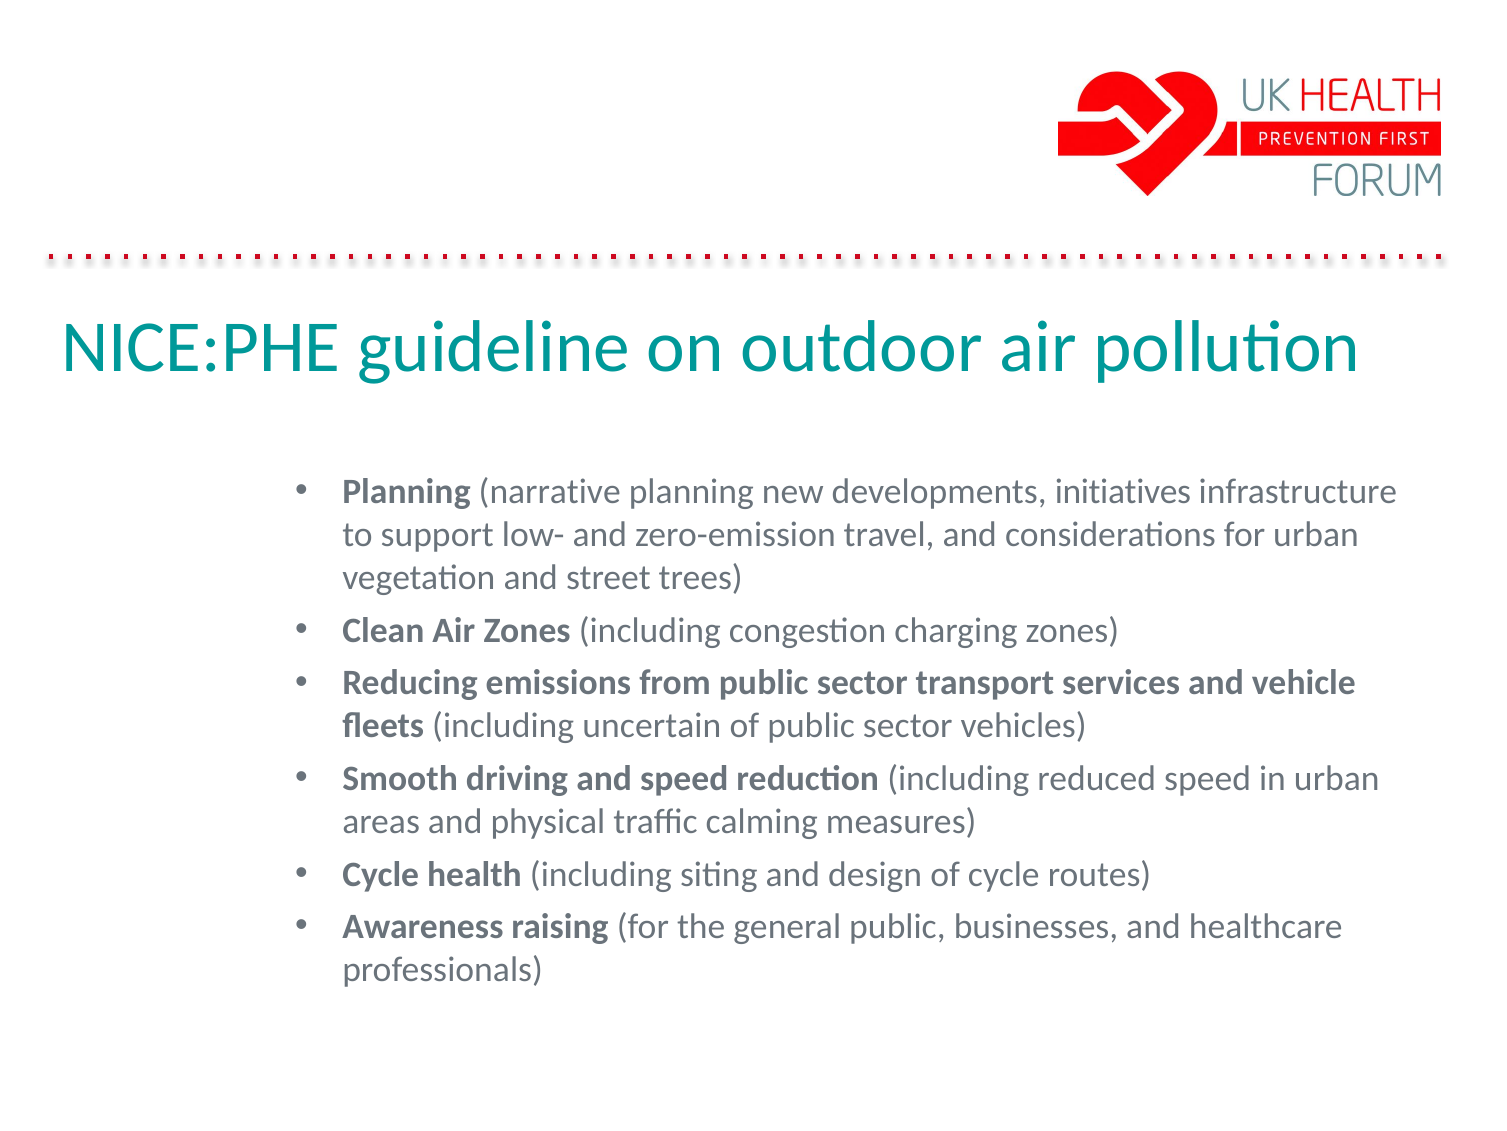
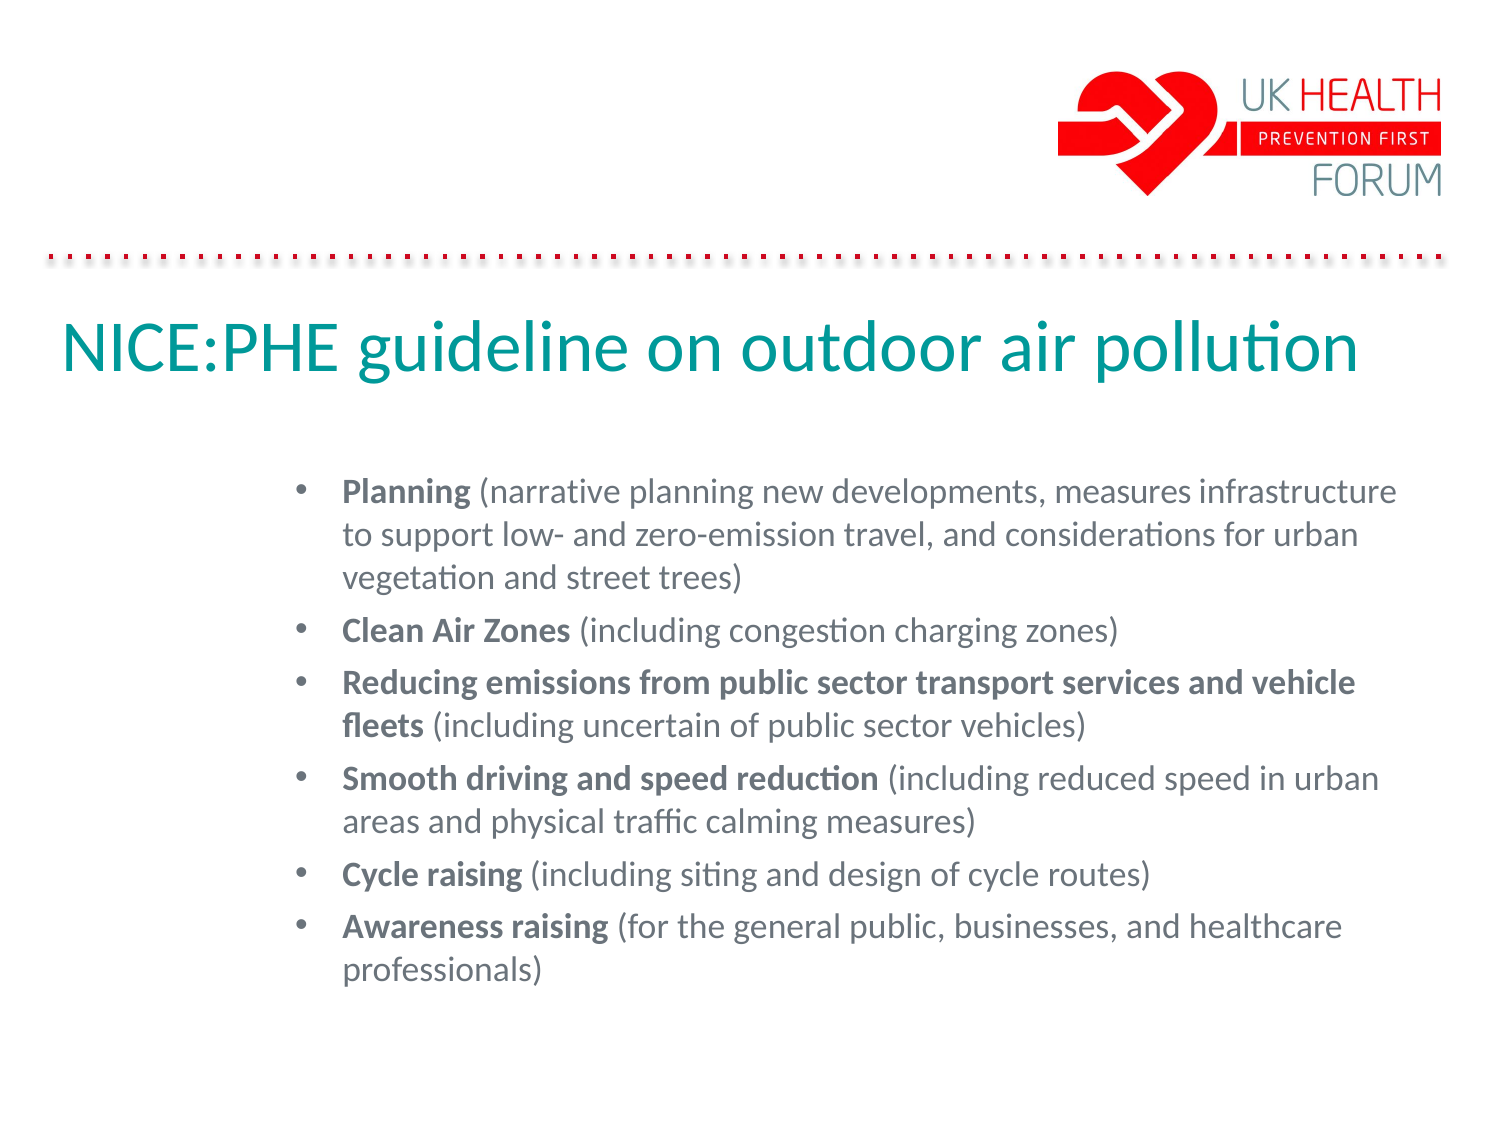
developments initiatives: initiatives -> measures (1123, 492)
Cycle health: health -> raising (475, 874)
